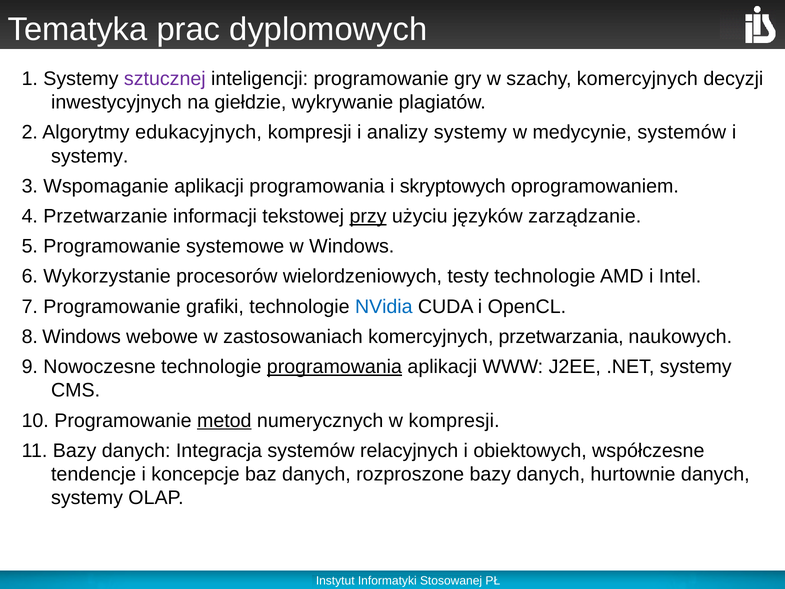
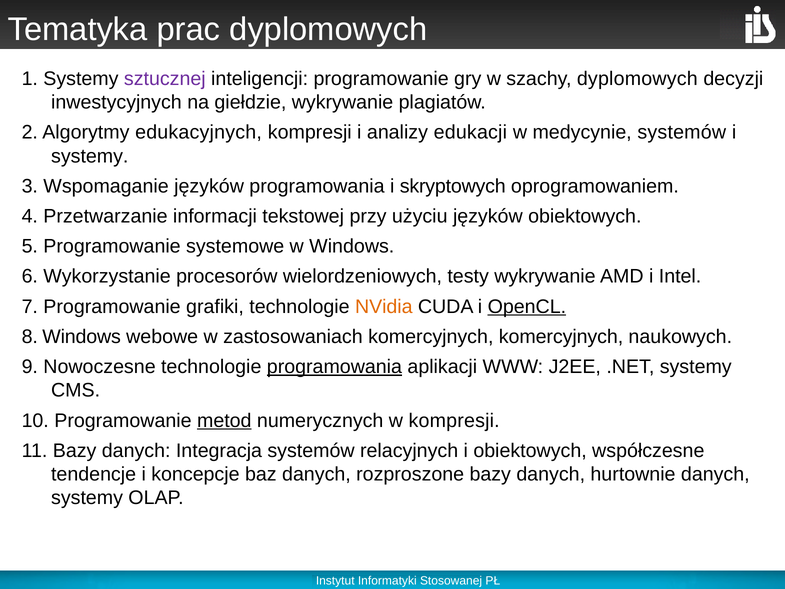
szachy komercyjnych: komercyjnych -> dyplomowych (637, 79)
analizy systemy: systemy -> edukacji (470, 132)
Wspomaganie aplikacji: aplikacji -> języków (209, 186)
przy underline: present -> none (368, 216)
języków zarządzanie: zarządzanie -> obiektowych (585, 216)
testy technologie: technologie -> wykrywanie (545, 276)
NVidia colour: blue -> orange (384, 307)
OpenCL underline: none -> present (527, 307)
komercyjnych przetwarzania: przetwarzania -> komercyjnych (561, 337)
